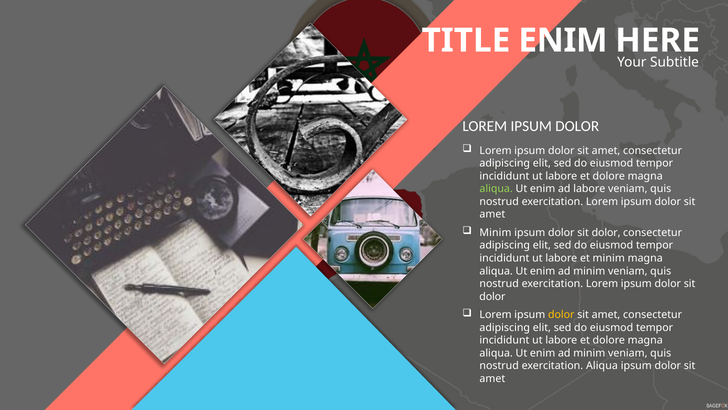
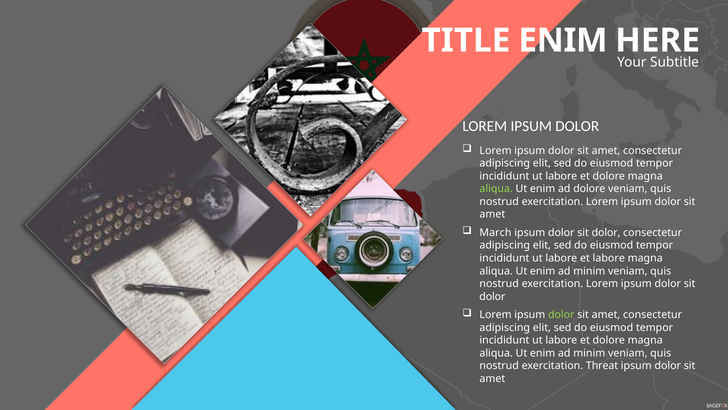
ad labore: labore -> dolore (589, 189)
Minim: Minim -> March (495, 232)
et minim: minim -> labore (609, 258)
dolor colour: yellow -> light green (561, 314)
exercitation Aliqua: Aliqua -> Threat (602, 365)
